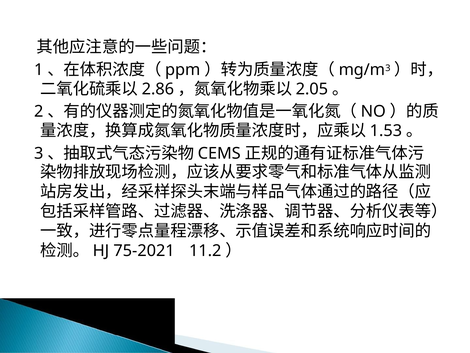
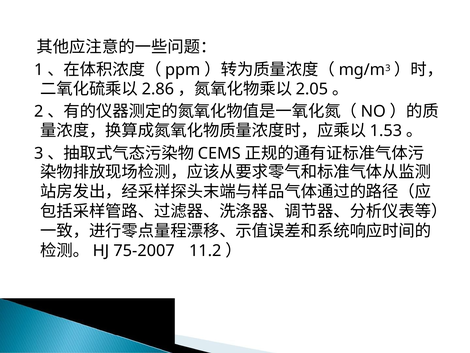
75-2021: 75-2021 -> 75-2007 (144, 250)
